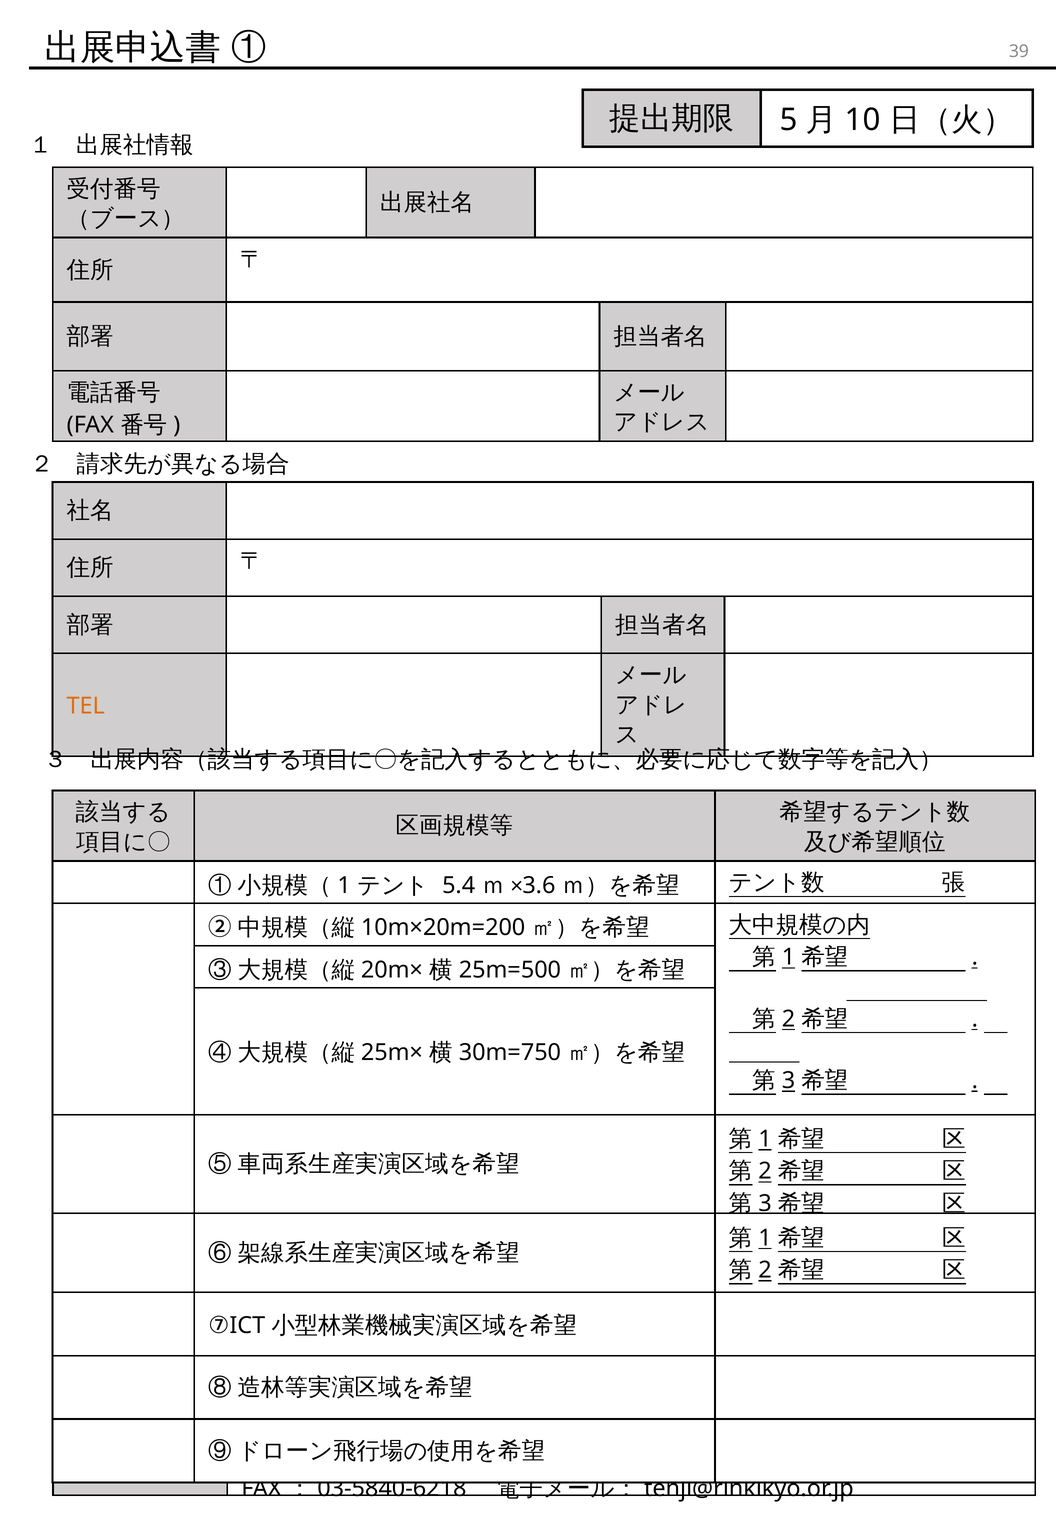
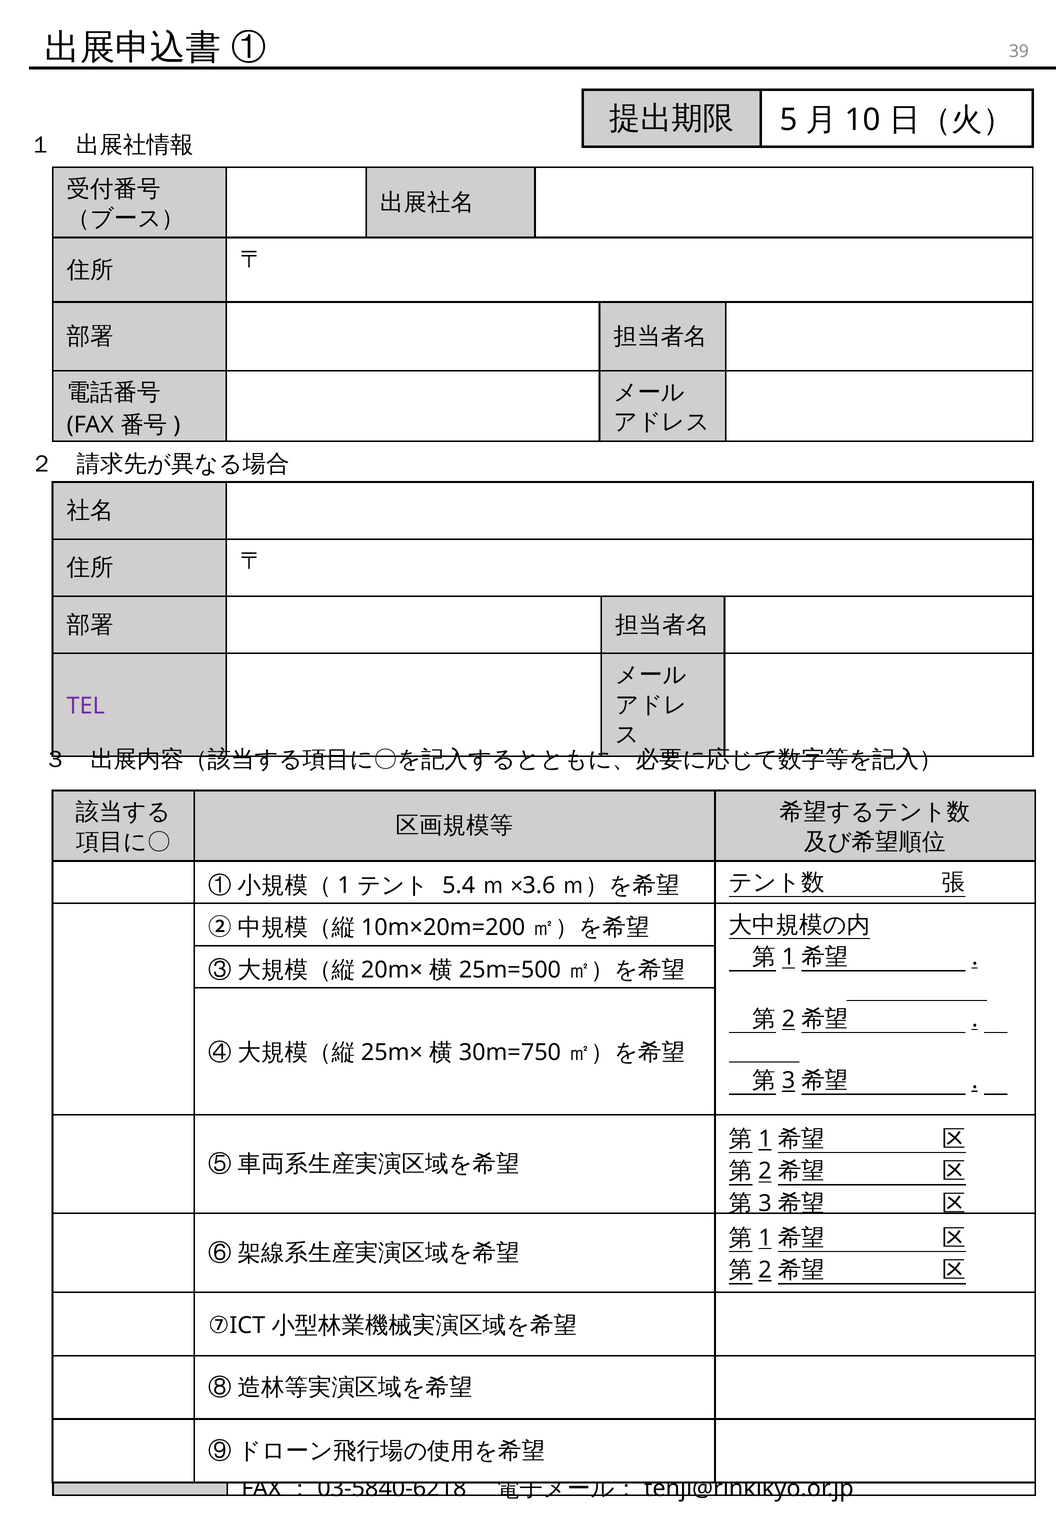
TEL colour: orange -> purple (86, 706)
